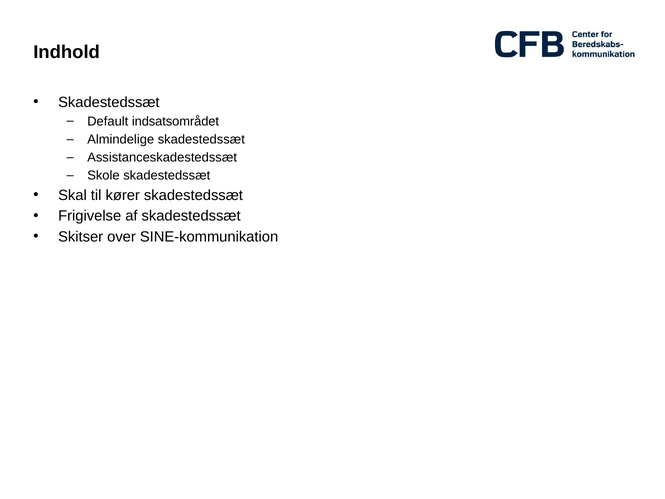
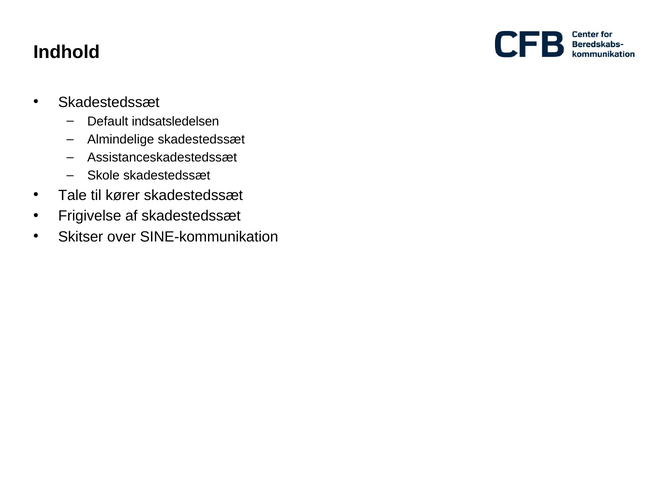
indsatsområdet: indsatsområdet -> indsatsledelsen (175, 121)
Skal: Skal -> Tale (72, 195)
